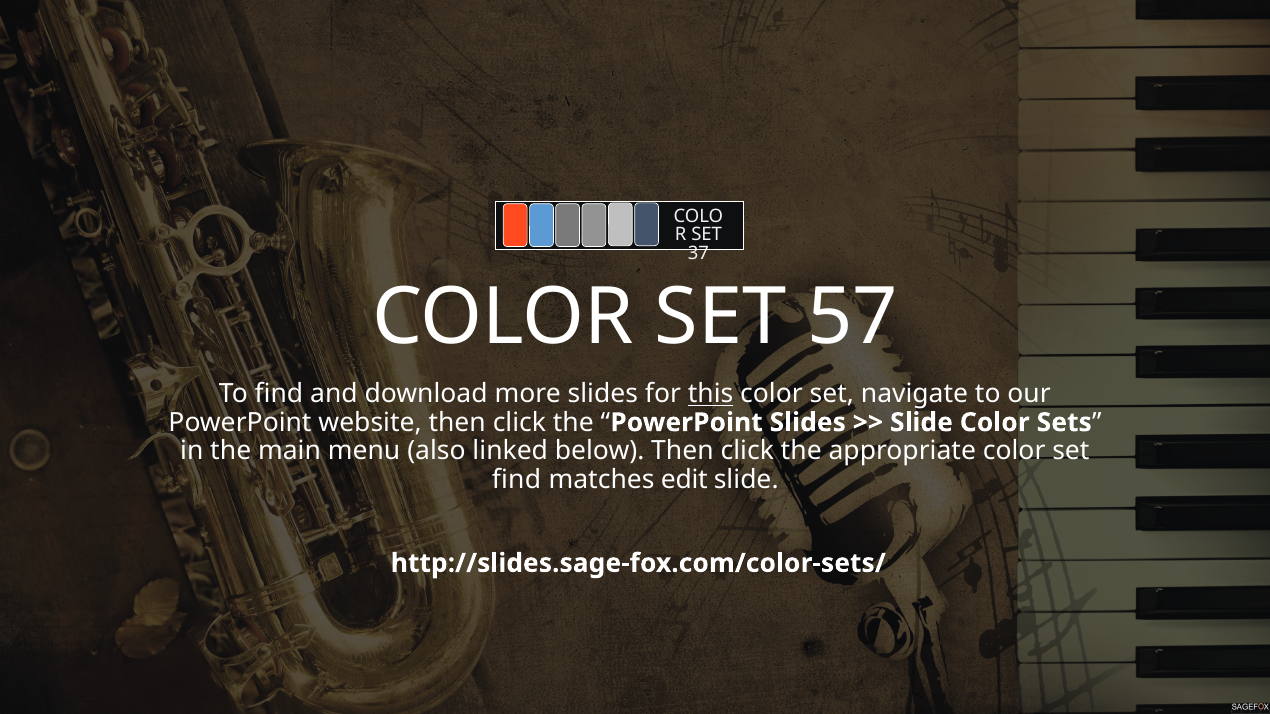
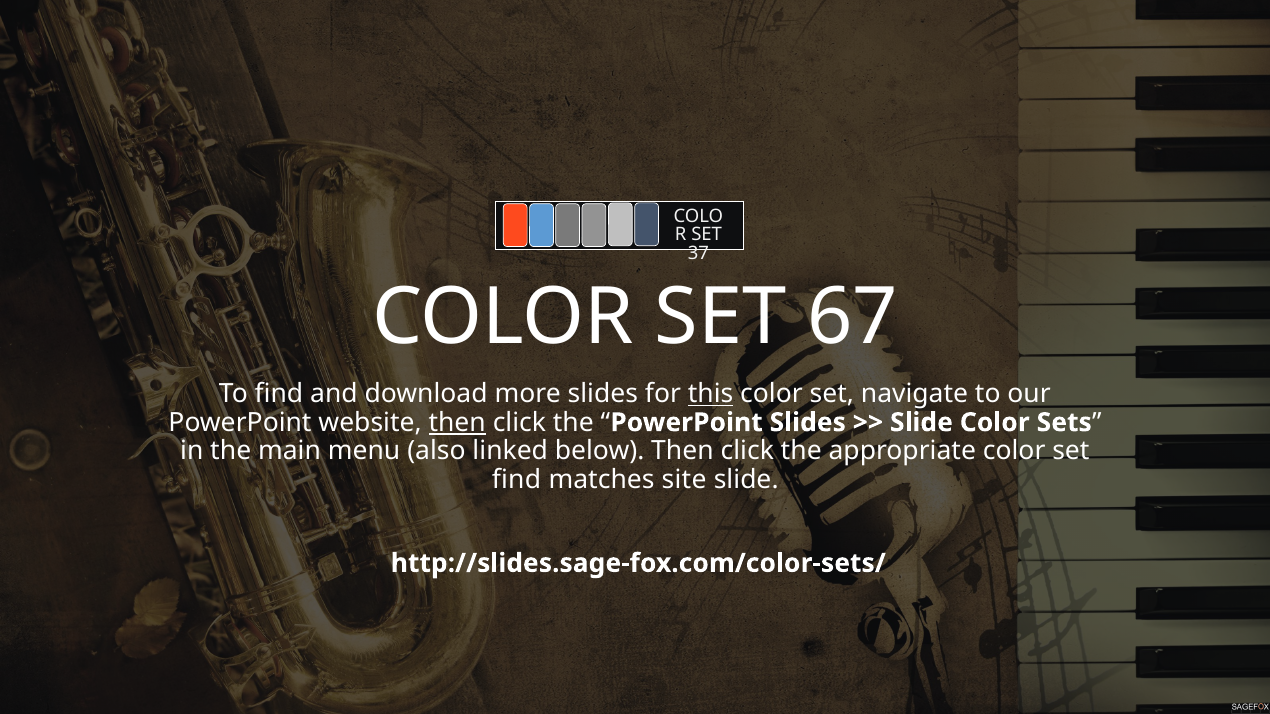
57: 57 -> 67 (852, 317)
then underline: none -> present (457, 423)
edit: edit -> site (684, 480)
